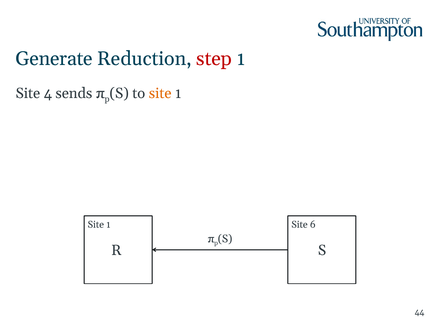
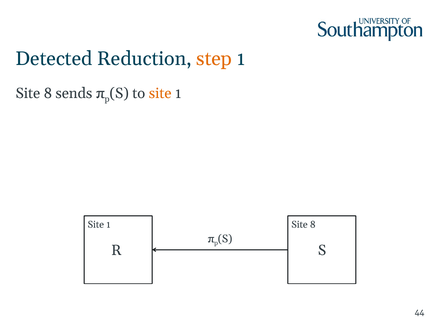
Generate: Generate -> Detected (54, 59)
step colour: red -> orange (214, 59)
4: 4 -> 8 (48, 93)
1 Site 6: 6 -> 8 (313, 225)
